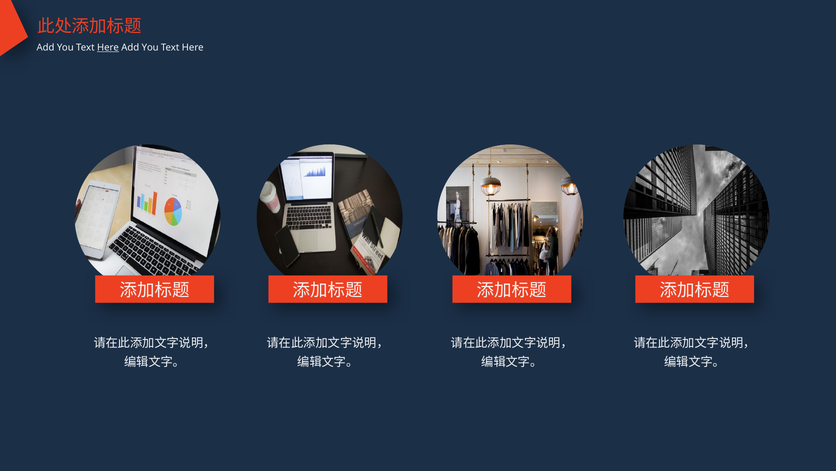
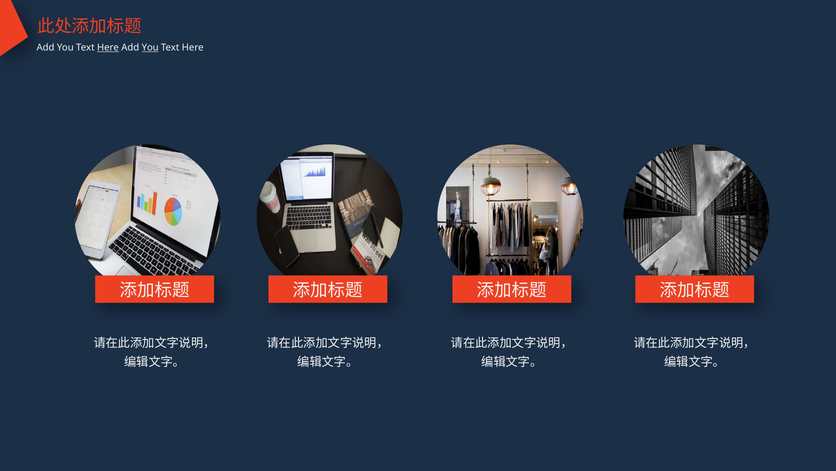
You underline: none -> present (150, 48)
